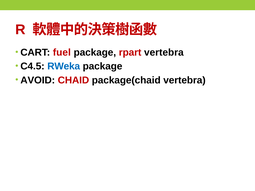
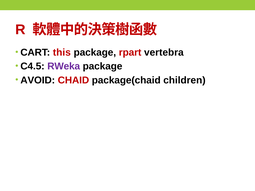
fuel: fuel -> this (62, 53)
RWeka colour: blue -> purple (64, 66)
package(chaid vertebra: vertebra -> children (184, 80)
